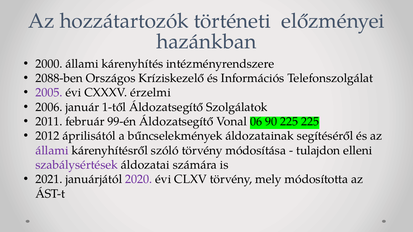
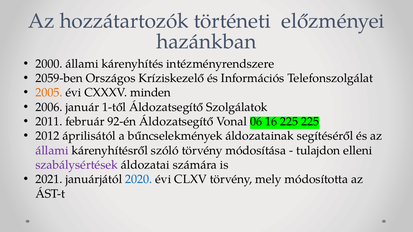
2088-ben: 2088-ben -> 2059-ben (59, 78)
2005 colour: purple -> orange (49, 93)
érzelmi: érzelmi -> minden (151, 93)
99-én: 99-én -> 92-én (122, 122)
90: 90 -> 16 (271, 122)
2020 colour: purple -> blue (139, 180)
